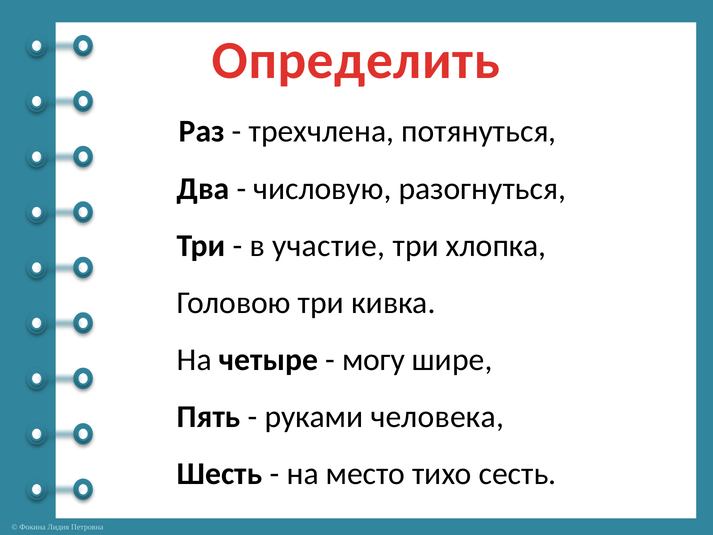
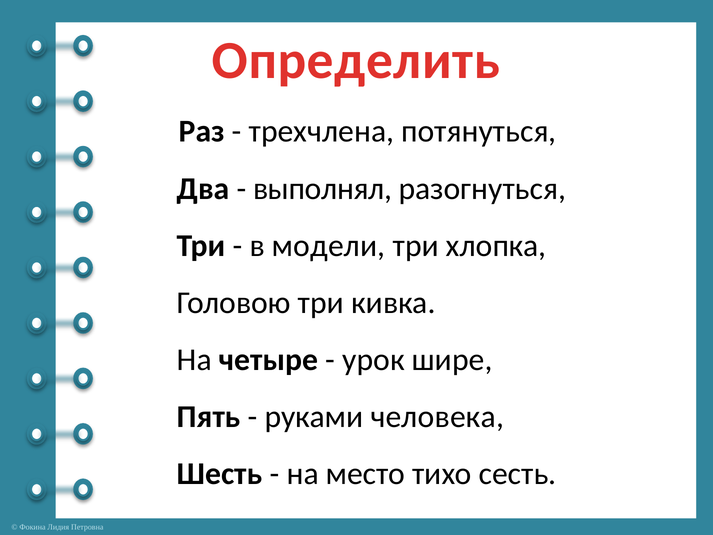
числовую: числовую -> выполнял (323, 188)
участие: участие -> модели (329, 246)
могу: могу -> урок (373, 360)
